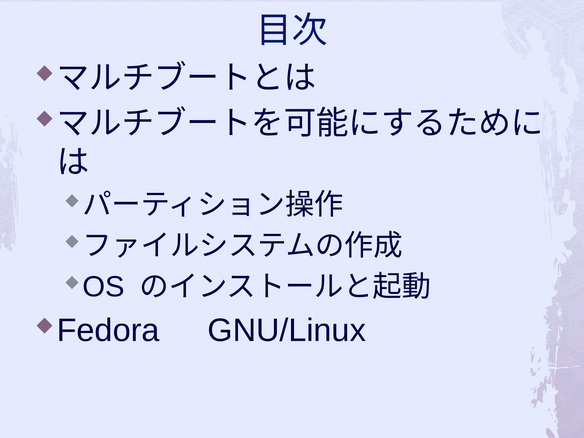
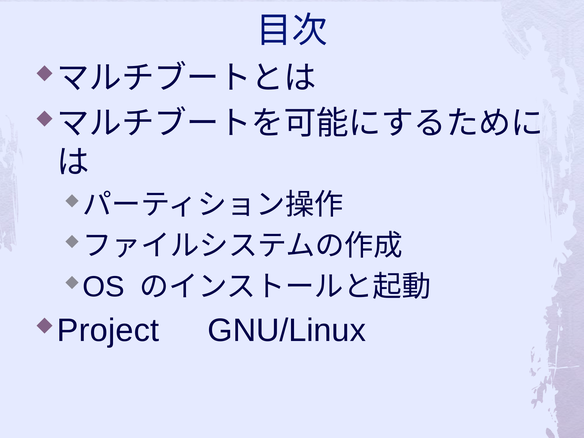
Fedora: Fedora -> Project (108, 330)
